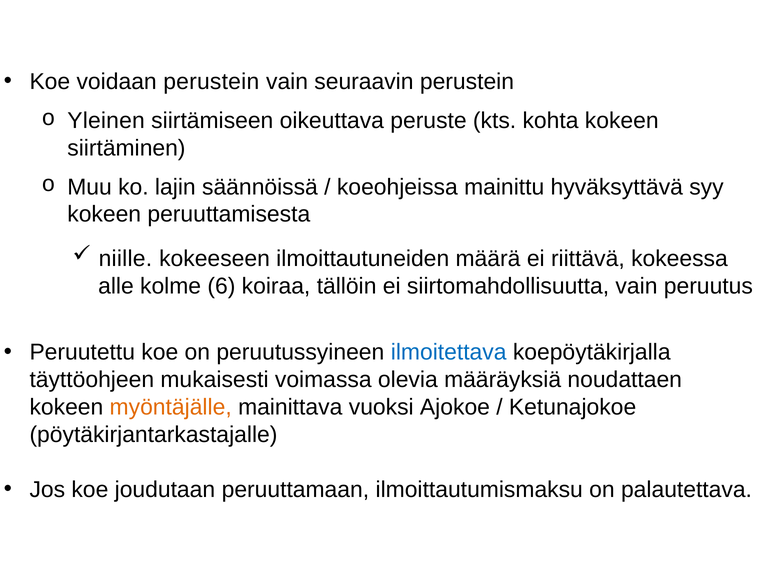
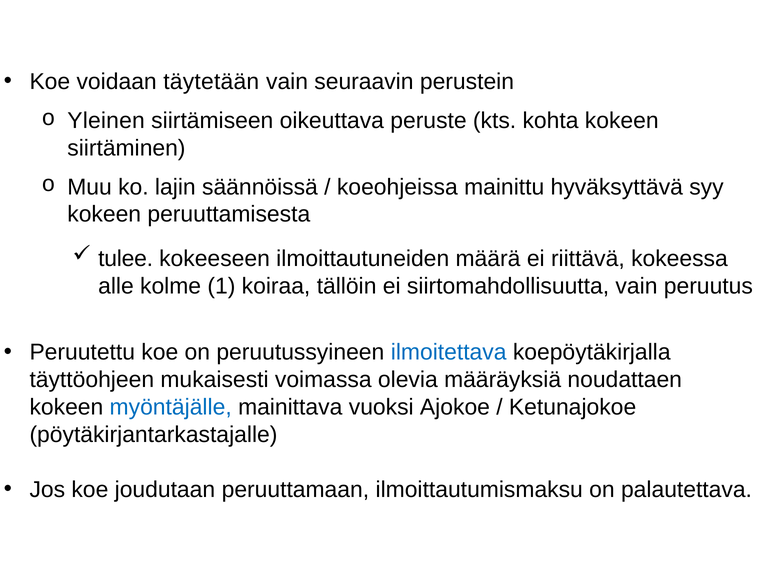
voidaan perustein: perustein -> täytetään (211, 82)
niille: niille -> tulee (126, 259)
6: 6 -> 1 (221, 286)
myöntäjälle colour: orange -> blue (171, 407)
